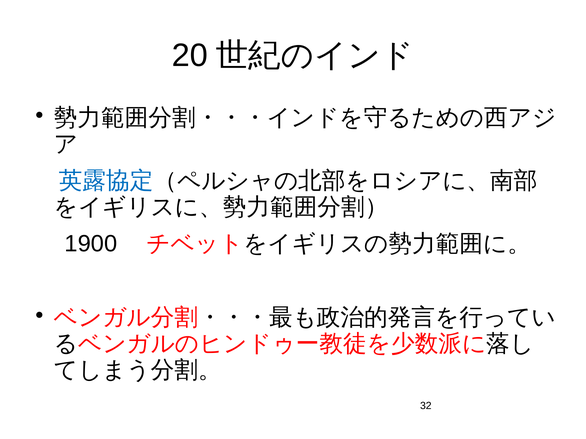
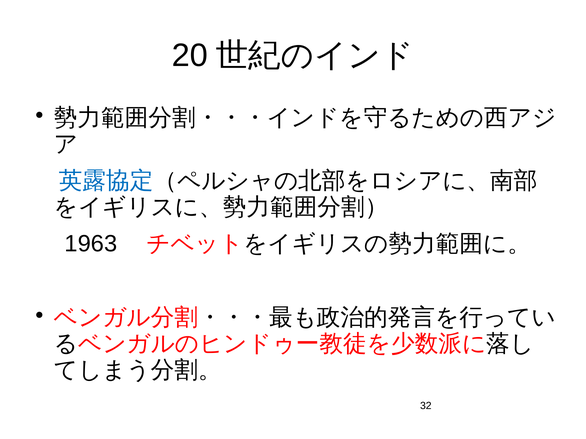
1900: 1900 -> 1963 (91, 244)
